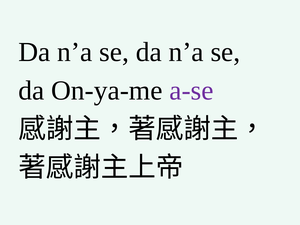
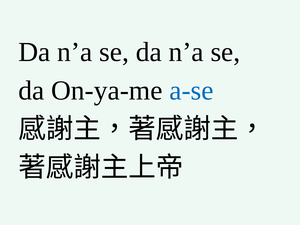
a-se colour: purple -> blue (191, 91)
